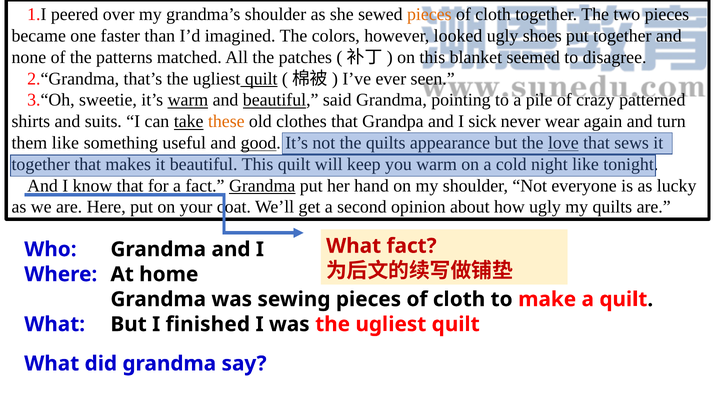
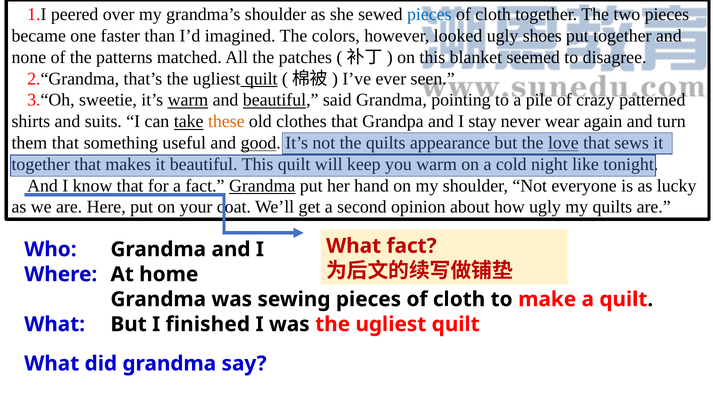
pieces colour: orange -> blue (429, 15)
sick: sick -> stay (483, 122)
them like: like -> that (65, 143)
